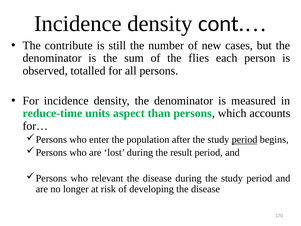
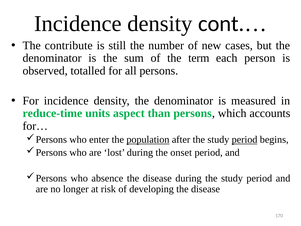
flies: flies -> term (199, 58)
population underline: none -> present (148, 140)
result: result -> onset (181, 152)
relevant: relevant -> absence (107, 178)
